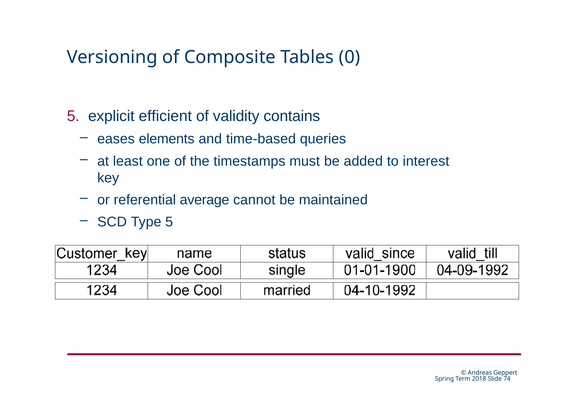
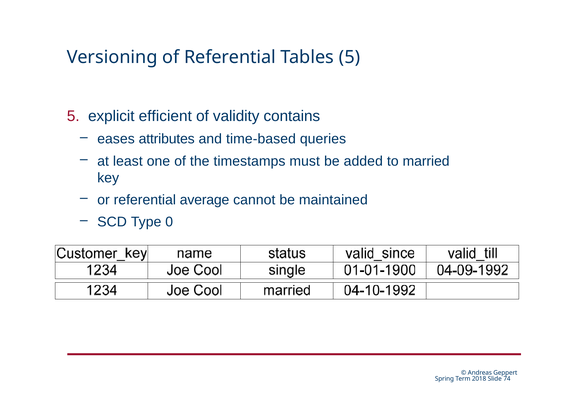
of Composite: Composite -> Referential (230, 57)
Tables 0: 0 -> 5 (350, 57)
elements: elements -> attributes (167, 139)
interest: interest -> married (426, 161)
Type 5: 5 -> 0 (169, 222)
